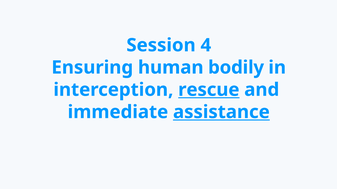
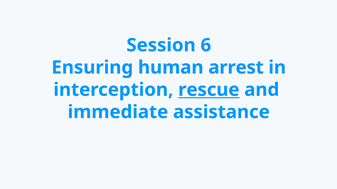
4: 4 -> 6 (206, 45)
bodily: bodily -> arrest (236, 68)
assistance underline: present -> none (221, 112)
